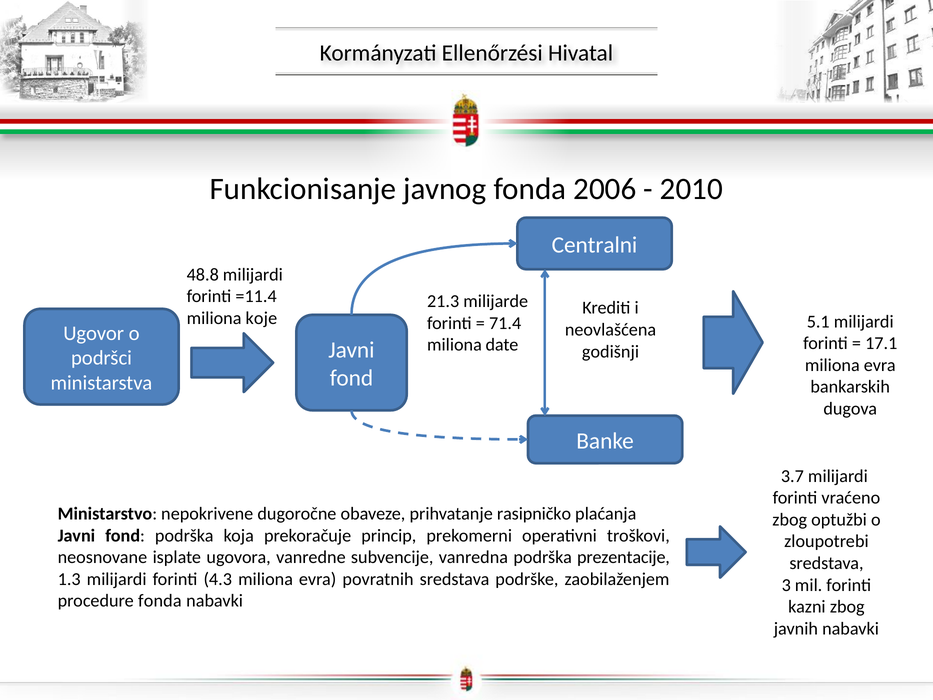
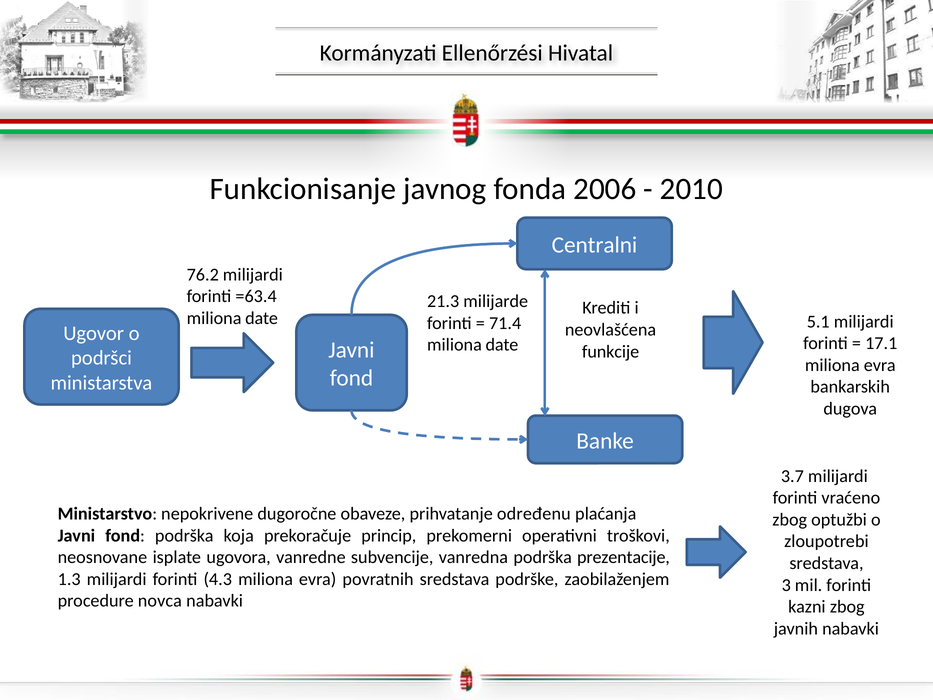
48.8: 48.8 -> 76.2 (203, 275)
=11.4: =11.4 -> =63.4 (256, 296)
koje: koje -> date (262, 318)
godišnji: godišnji -> funkcije (611, 351)
rasipničko: rasipničko -> određenu (534, 514)
procedure fonda: fonda -> novca (160, 601)
